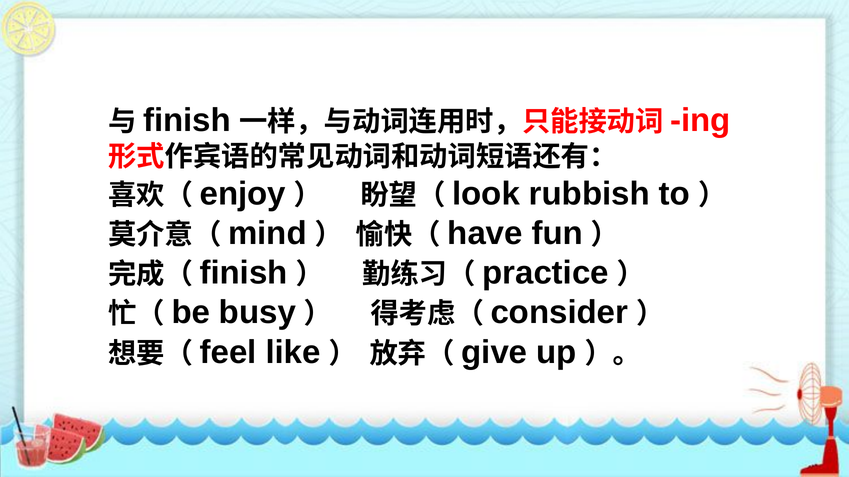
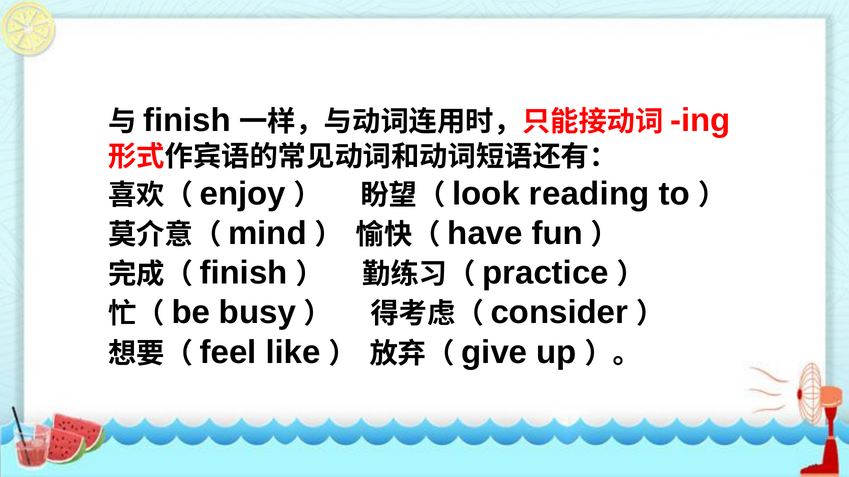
rubbish: rubbish -> reading (589, 194)
